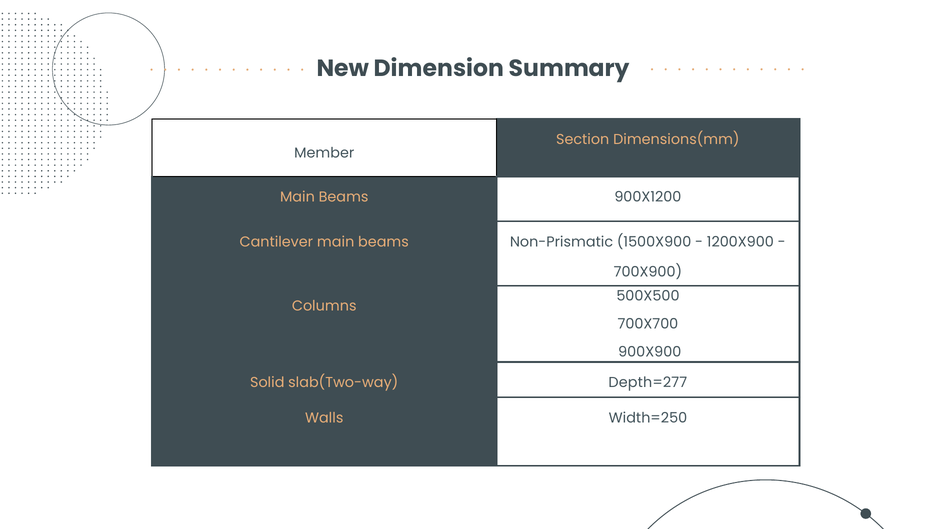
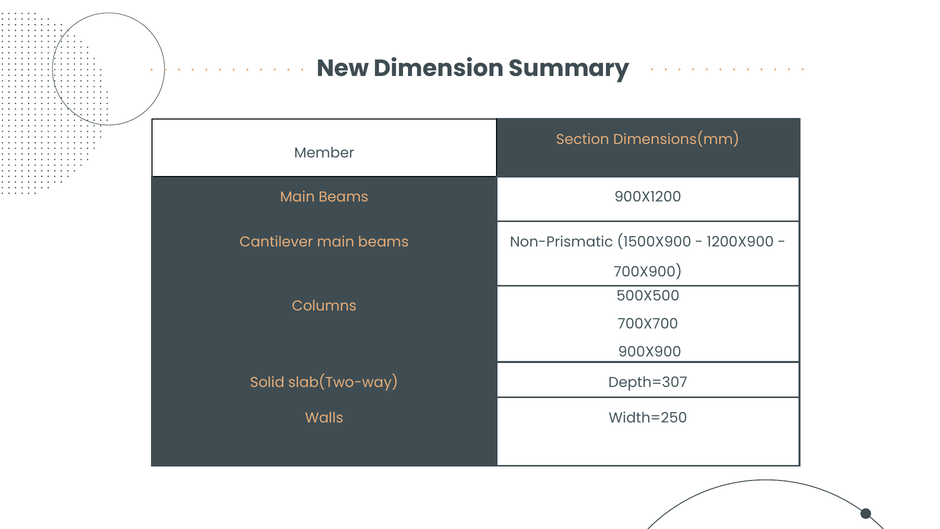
Depth=277: Depth=277 -> Depth=307 (648, 382)
